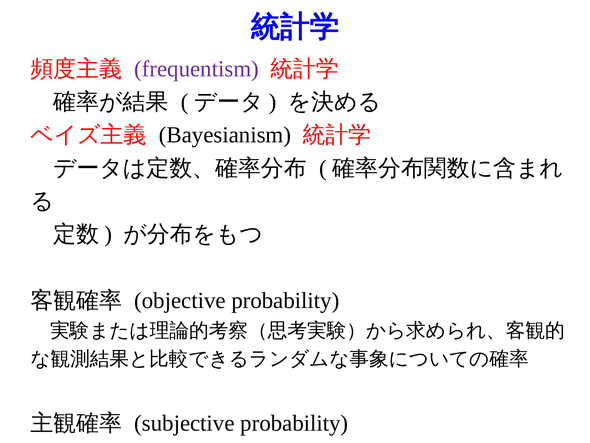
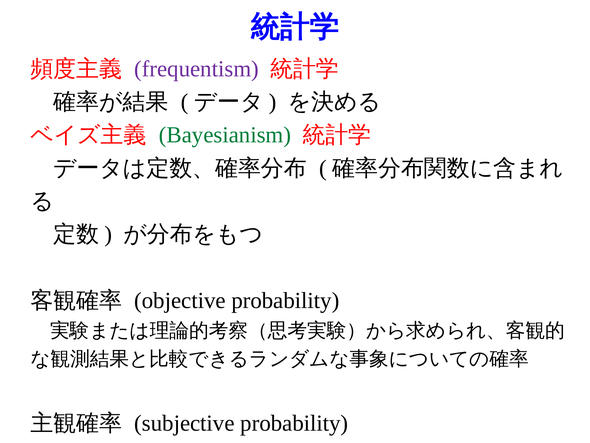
Bayesianism colour: black -> green (225, 135)
